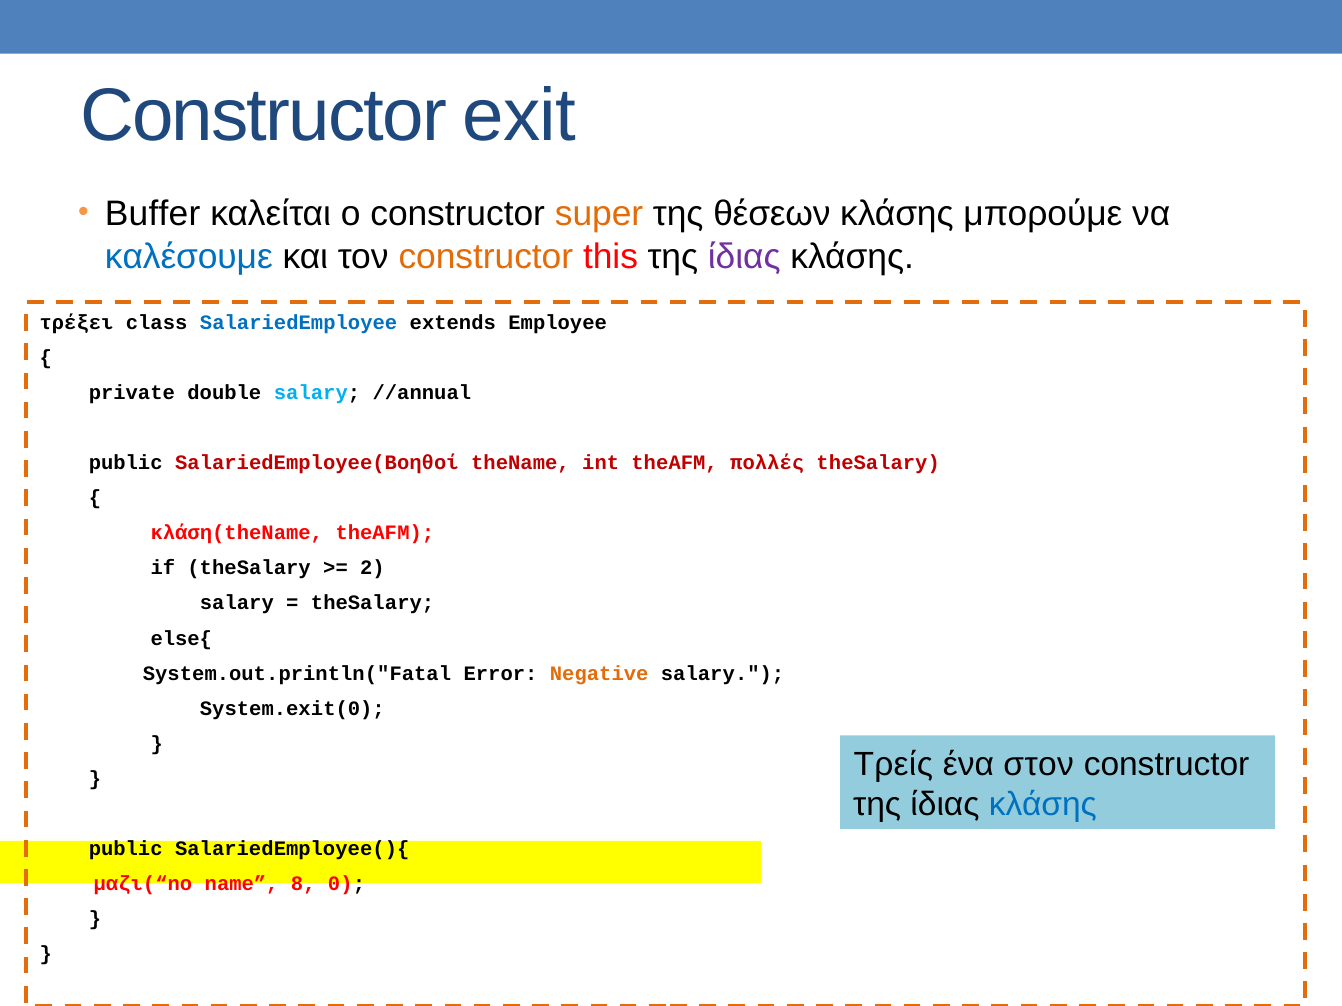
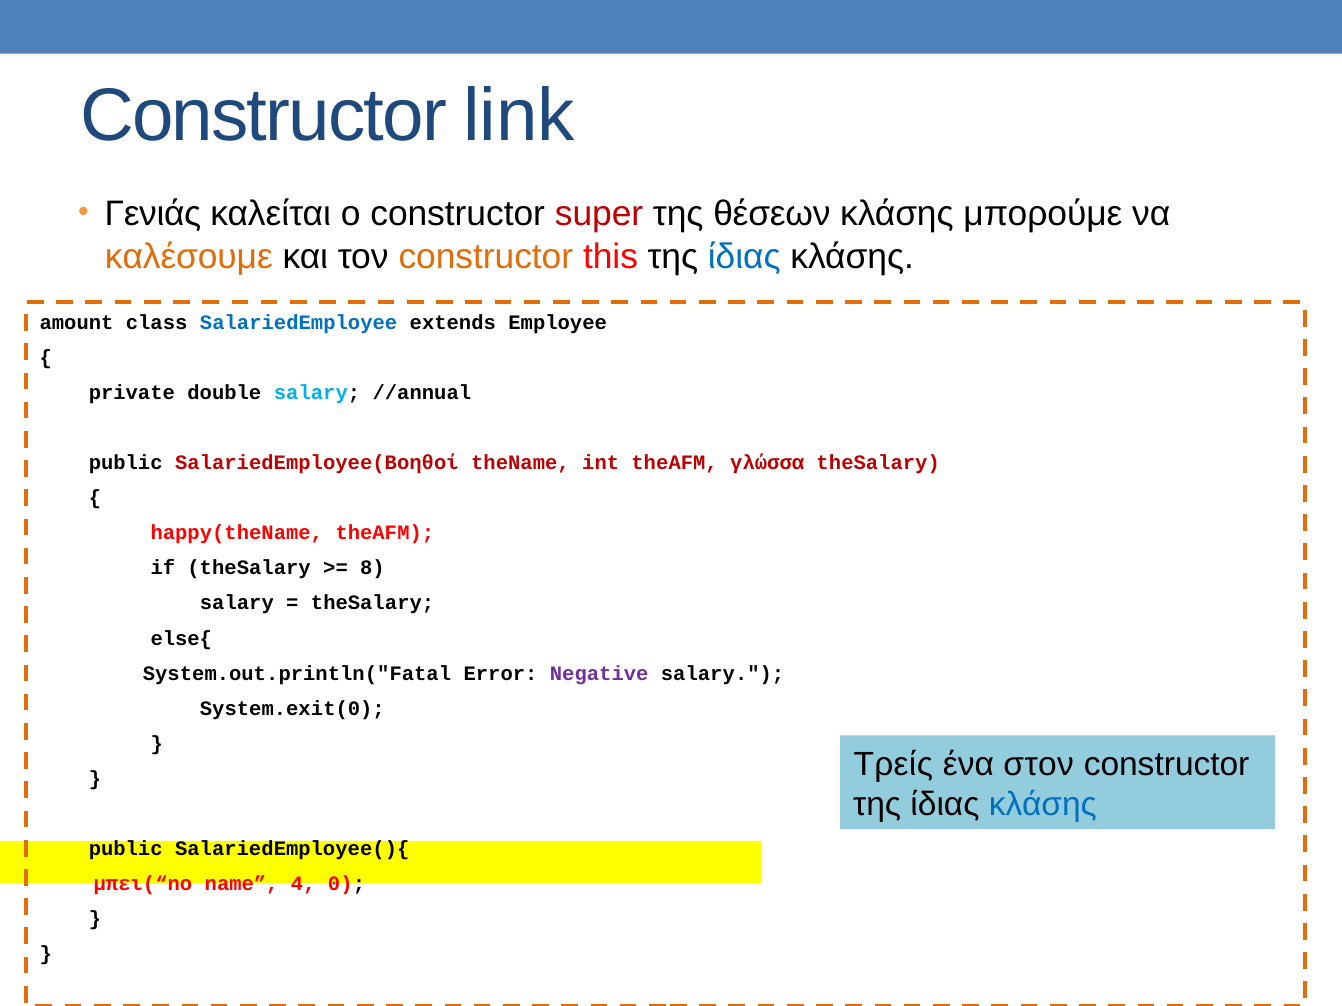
exit: exit -> link (519, 116)
Buffer: Buffer -> Γενιάς (153, 214)
super colour: orange -> red (599, 214)
καλέσουμε colour: blue -> orange (189, 256)
ίδιας colour: purple -> blue (744, 256)
τρέξει: τρέξει -> amount (77, 323)
πολλές: πολλές -> γλώσσα (767, 463)
κλάση(theName: κλάση(theName -> happy(theName (237, 533)
2: 2 -> 8 (372, 568)
Negative colour: orange -> purple (599, 674)
μαζι(“no: μαζι(“no -> μπει(“no (143, 884)
8: 8 -> 4 (303, 884)
